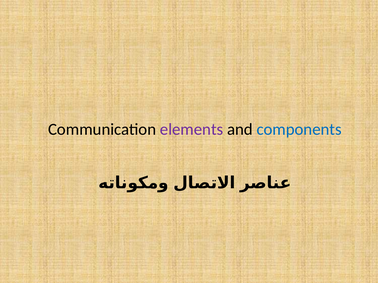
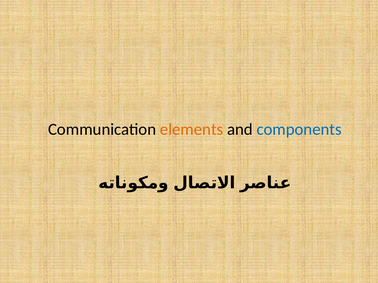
elements colour: purple -> orange (192, 130)
